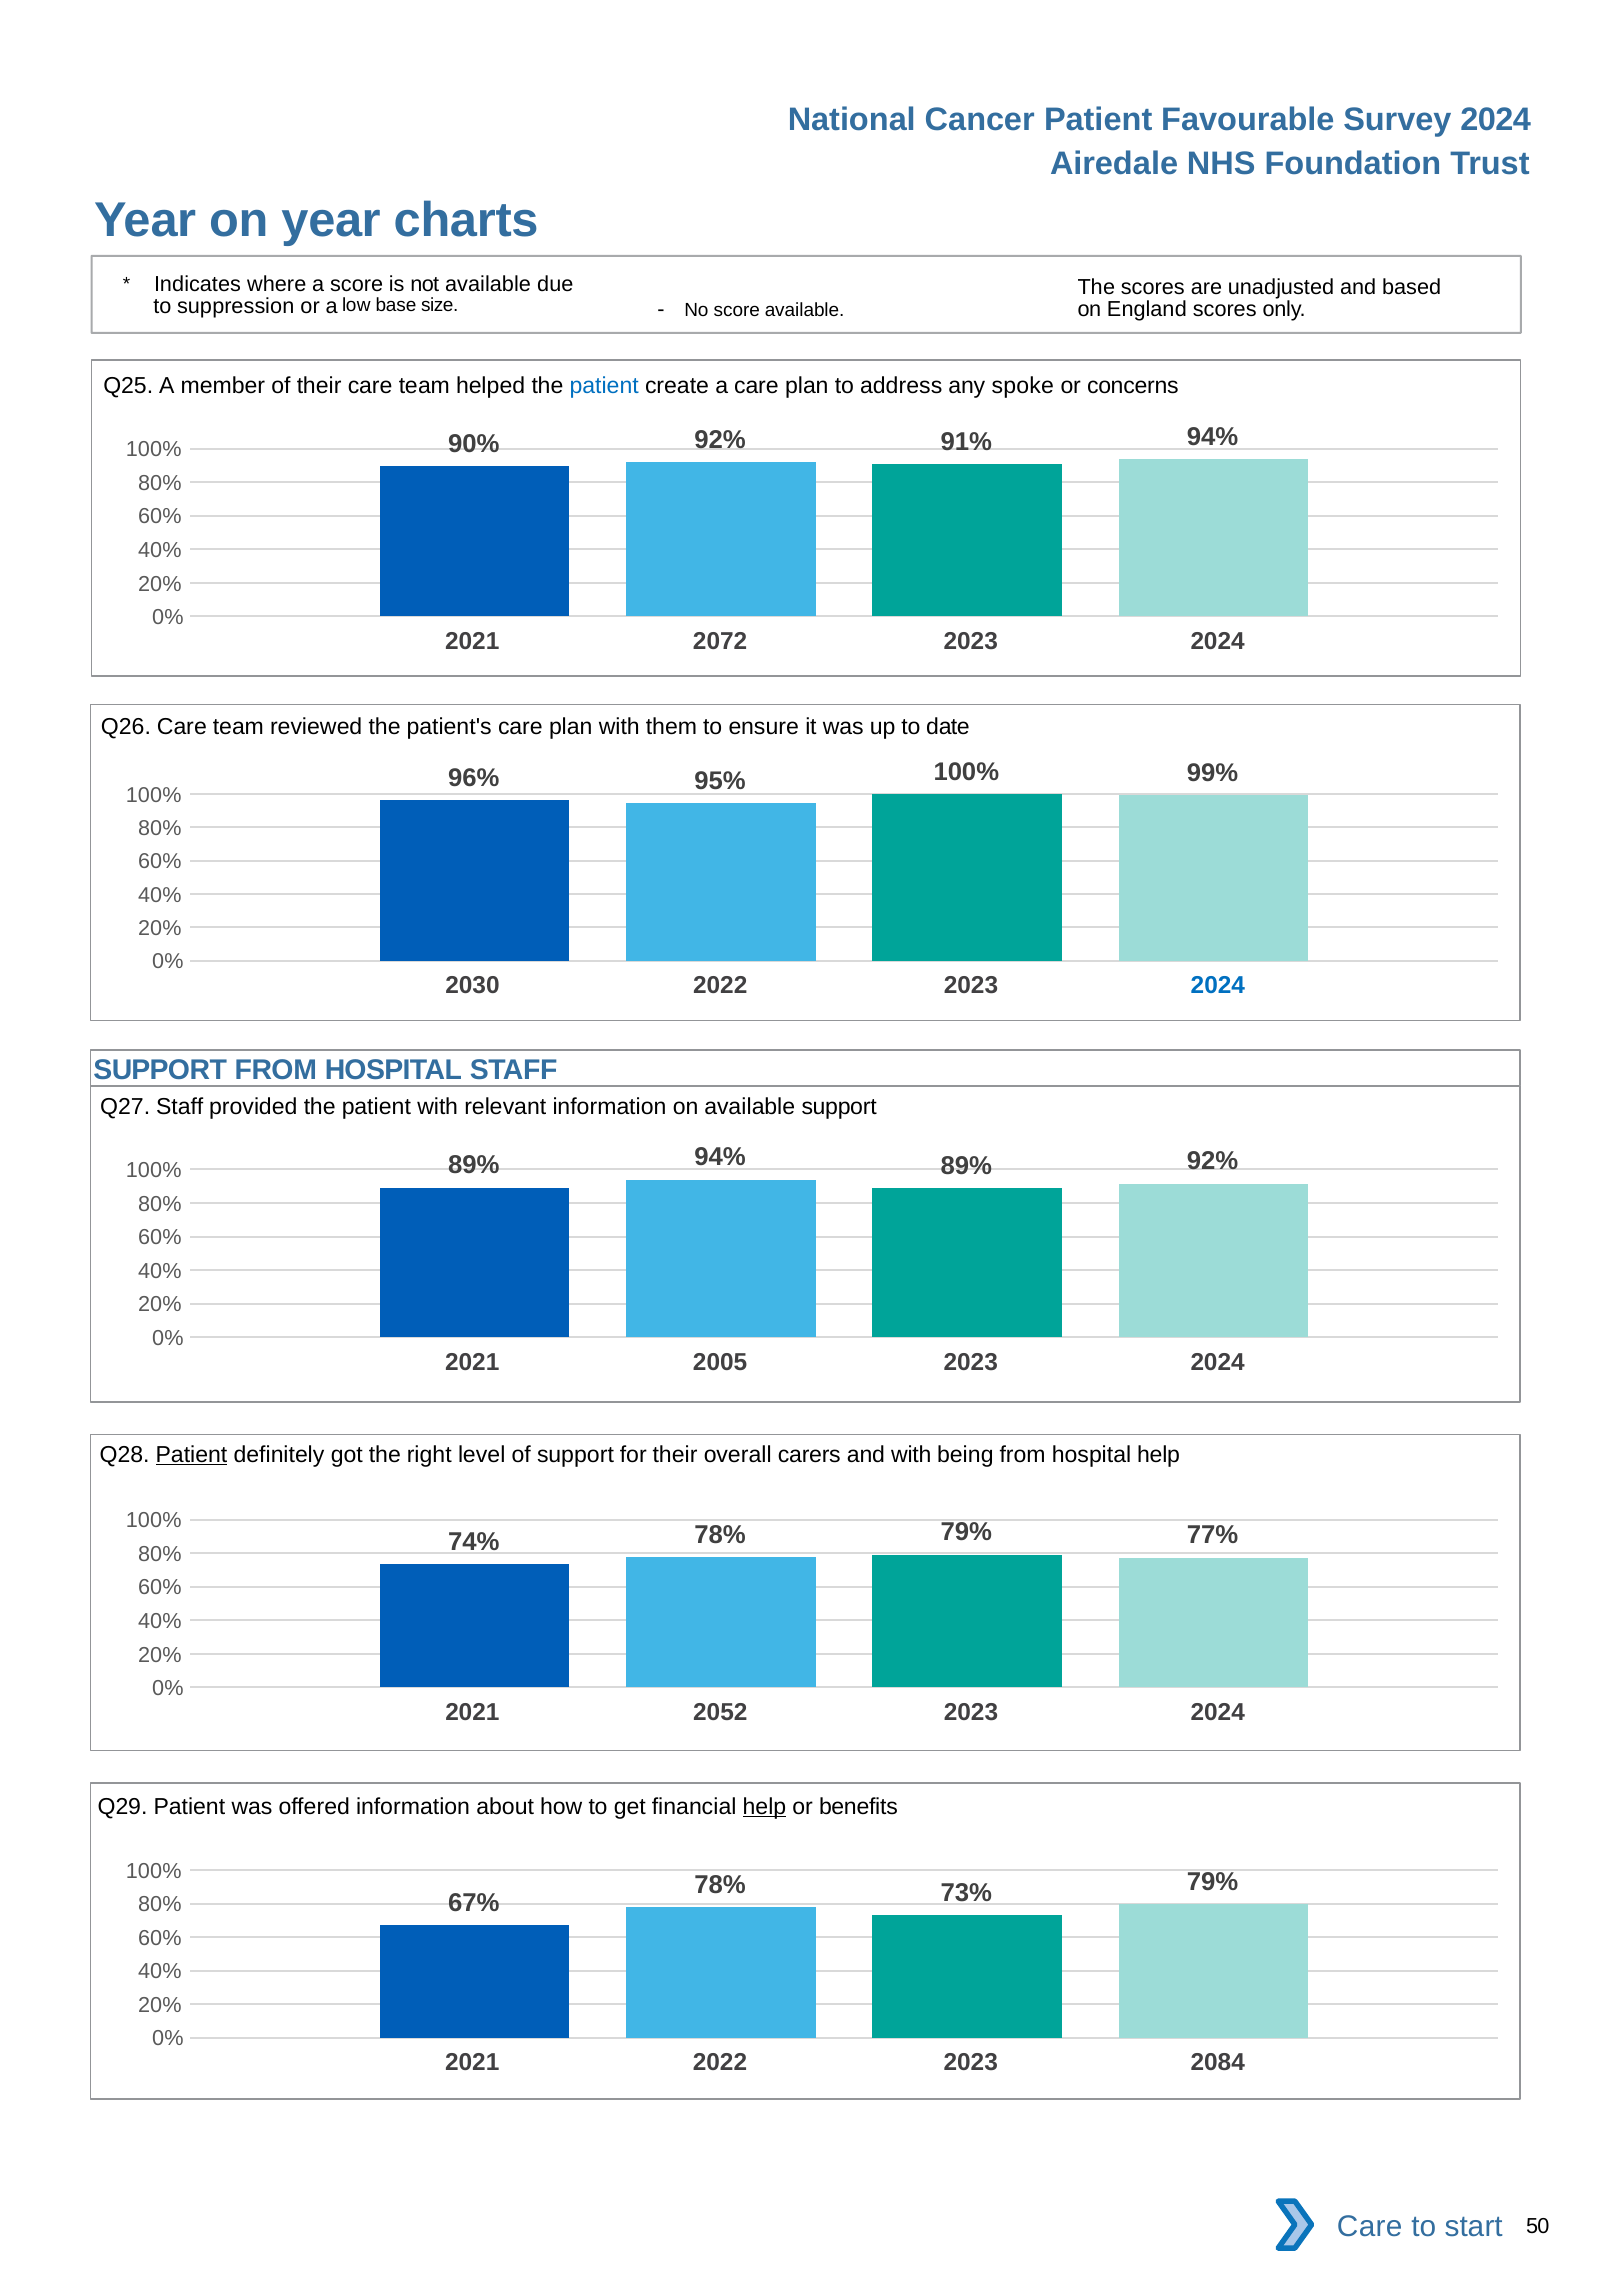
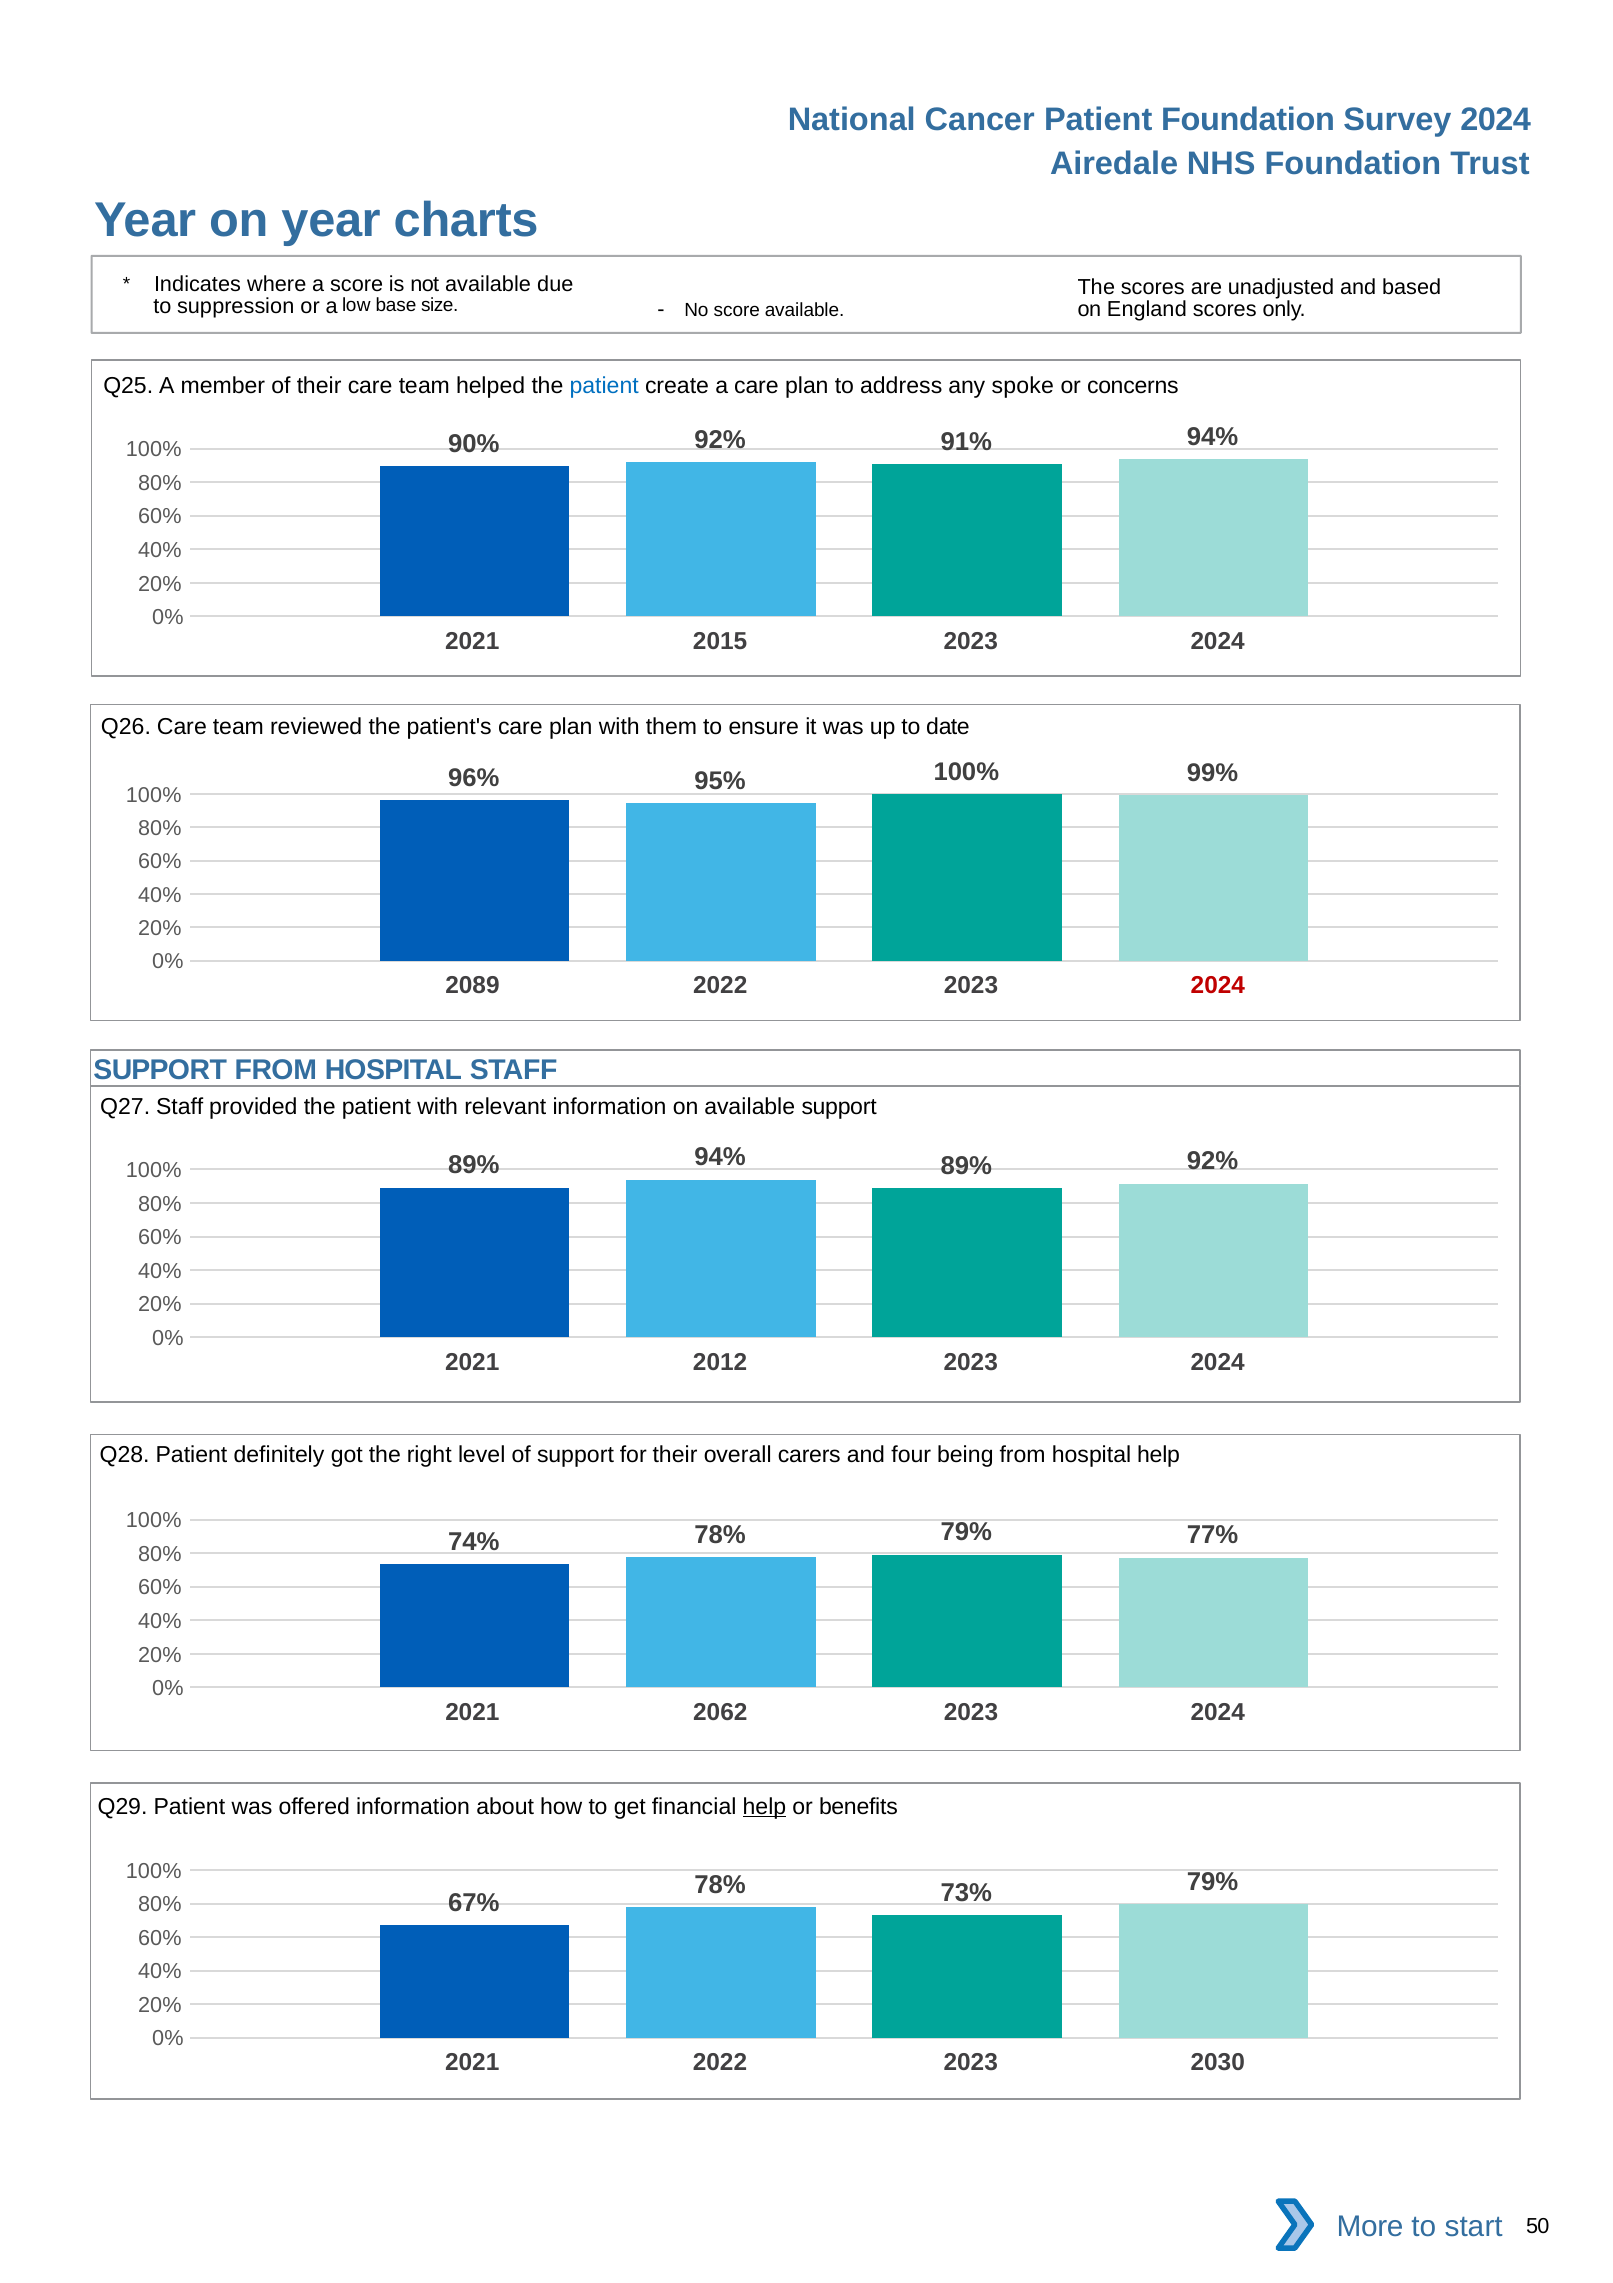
Patient Favourable: Favourable -> Foundation (1248, 120)
2072: 2072 -> 2015 (720, 641)
2030: 2030 -> 2089 (472, 985)
2024 colour: blue -> red (1218, 985)
2005: 2005 -> 2012 (720, 1362)
Patient underline: present -> none (191, 1454)
and with: with -> four (911, 1454)
2052: 2052 -> 2062 (720, 1712)
2084: 2084 -> 2030 (1218, 2062)
Care: Care -> More (1370, 2226)
